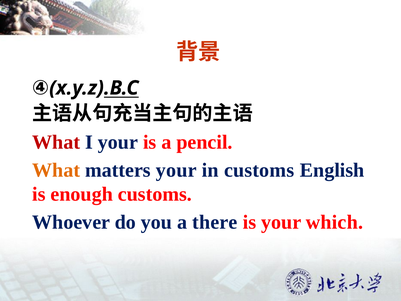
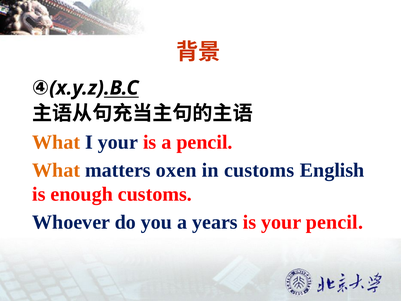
What colour: red -> orange (56, 142)
matters your: your -> oxen (176, 170)
there: there -> years (215, 222)
your which: which -> pencil (334, 222)
